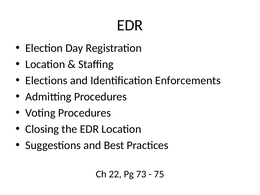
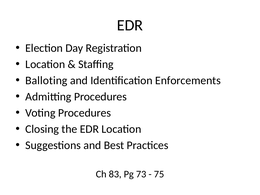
Elections: Elections -> Balloting (46, 80)
22: 22 -> 83 (115, 174)
